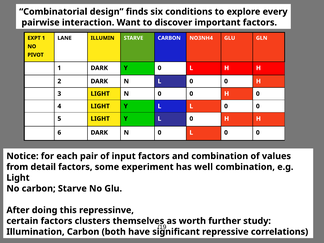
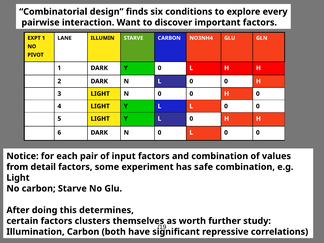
well: well -> safe (204, 167)
repressinve: repressinve -> determines (106, 210)
